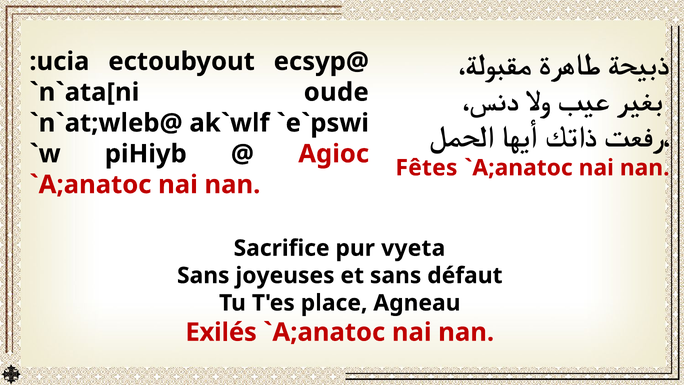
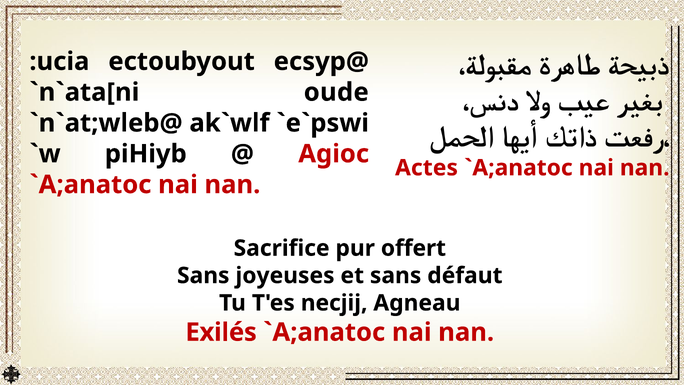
Fêtes: Fêtes -> Actes (427, 168)
vyeta: vyeta -> offert (413, 248)
place: place -> necjij (334, 303)
